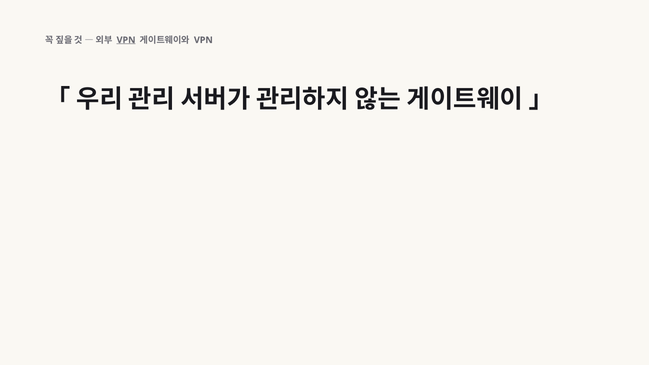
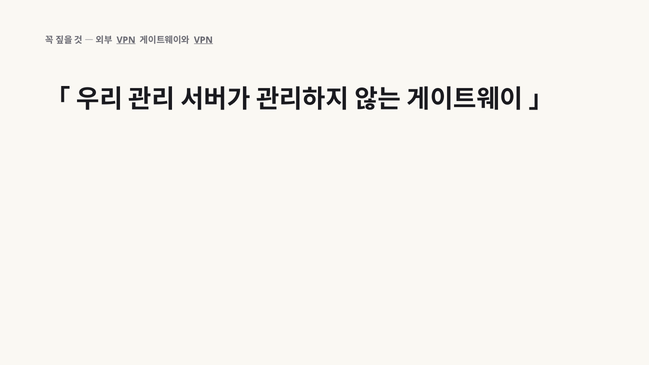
VPN underline: none -> present (203, 40)
